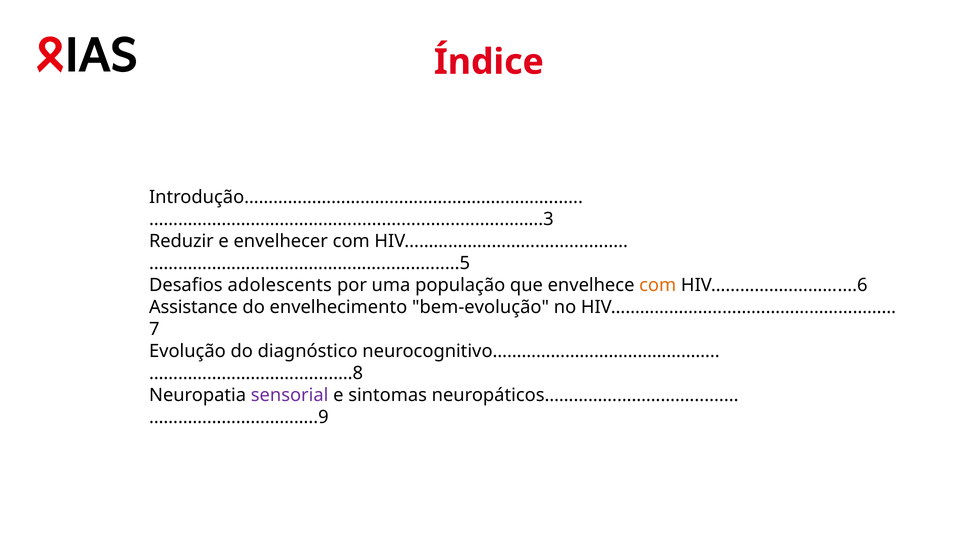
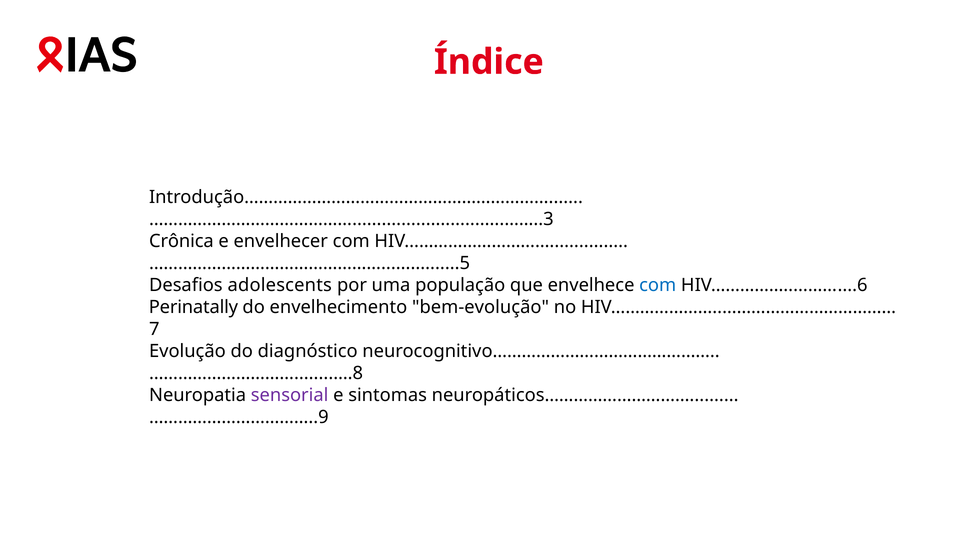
Reduzir: Reduzir -> Crônica (181, 241)
com colour: orange -> blue (658, 285)
Assistance: Assistance -> Perinatally (193, 307)
